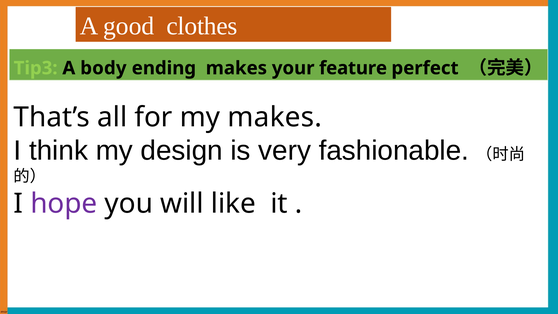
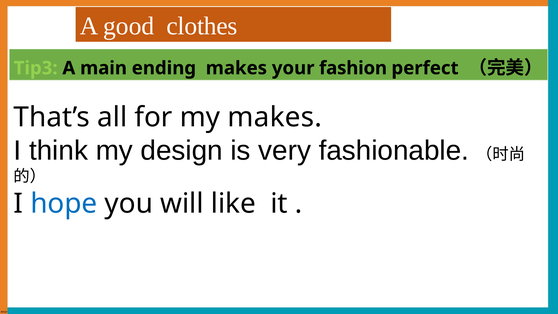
body: body -> main (104, 68)
feature: feature -> fashion (353, 68)
hope colour: purple -> blue (64, 204)
